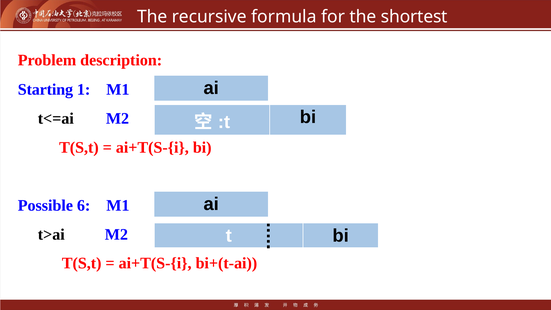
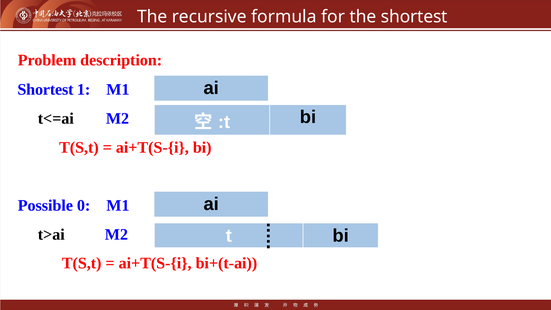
Starting: Starting -> Shortest (45, 90)
6: 6 -> 0 (84, 205)
